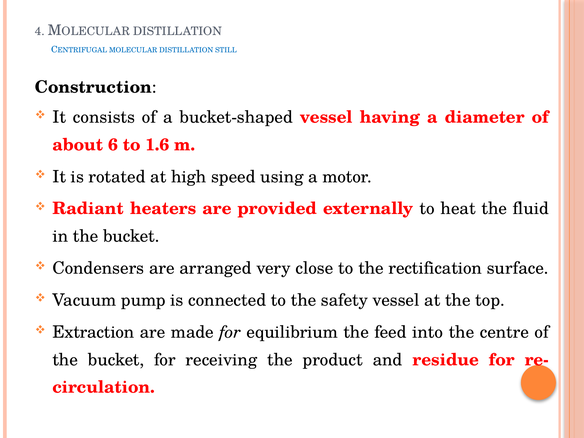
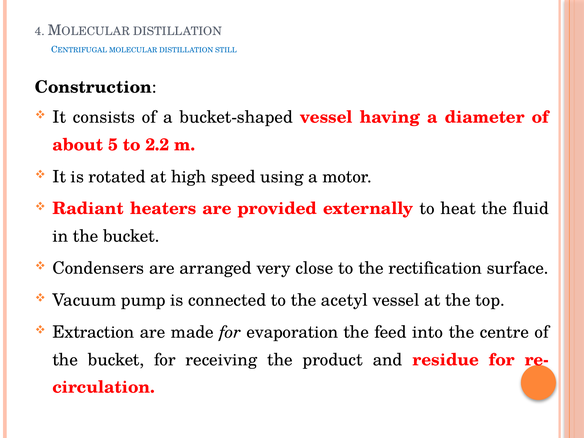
6: 6 -> 5 (113, 145)
1.6: 1.6 -> 2.2 (157, 145)
safety: safety -> acetyl (344, 300)
equilibrium: equilibrium -> evaporation (292, 332)
